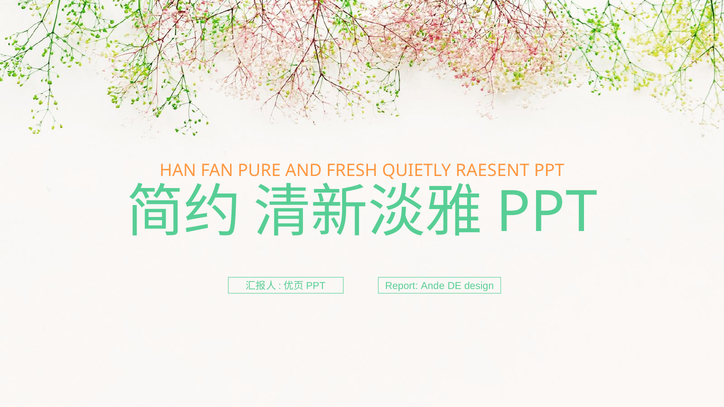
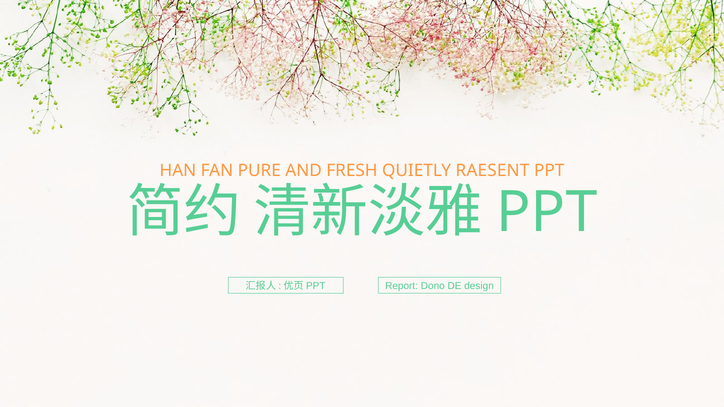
Ande: Ande -> Dono (433, 286)
